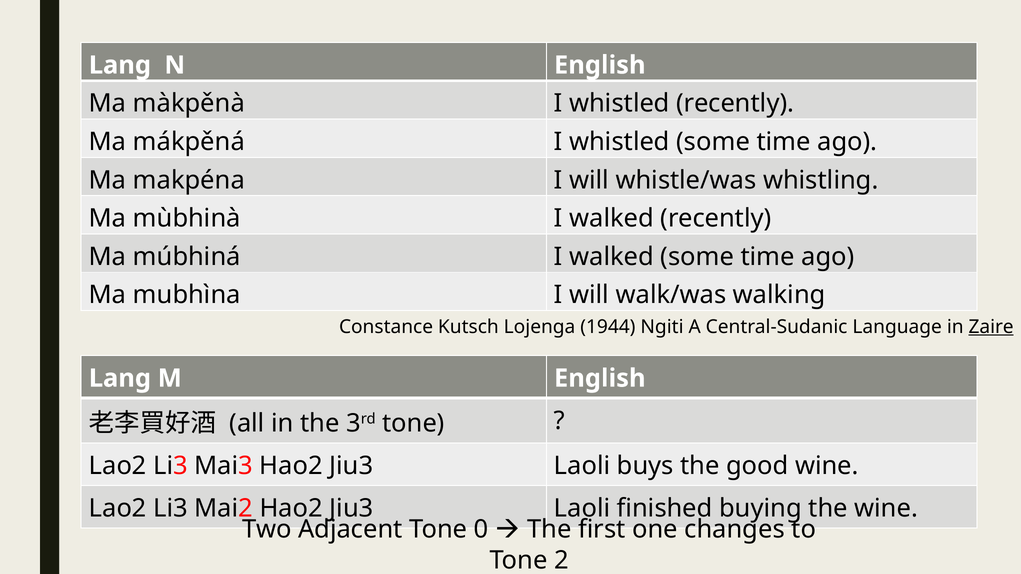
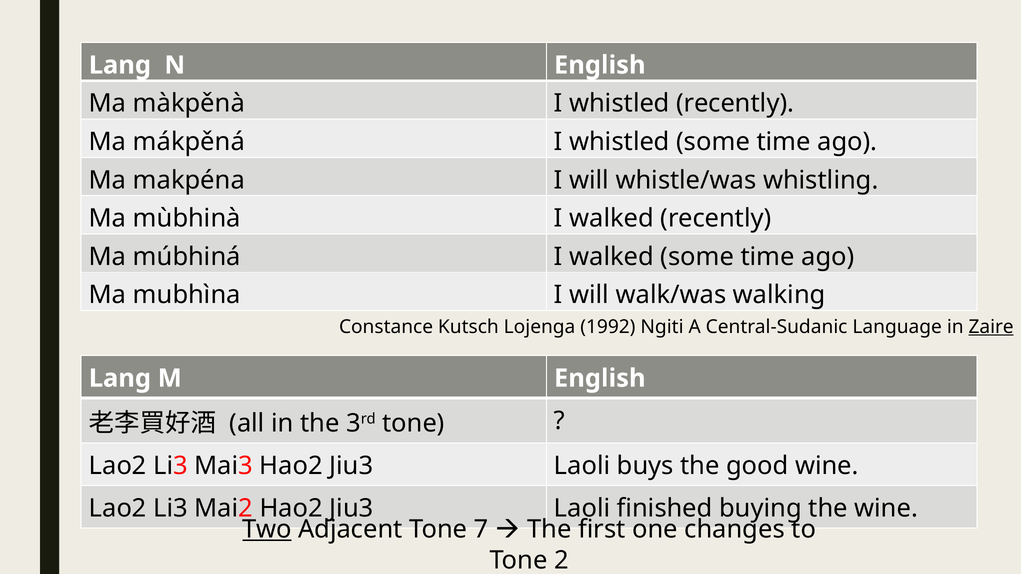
1944: 1944 -> 1992 (608, 327)
Two underline: none -> present (267, 530)
0: 0 -> 7 (481, 530)
